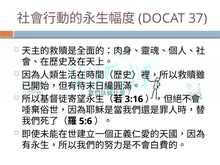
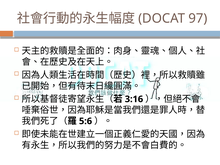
37: 37 -> 97 (198, 18)
